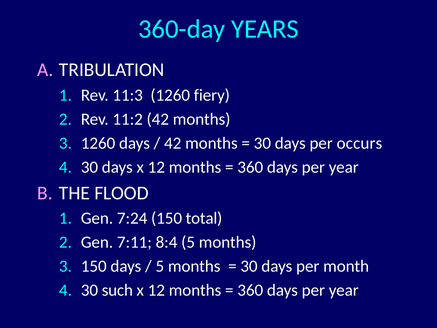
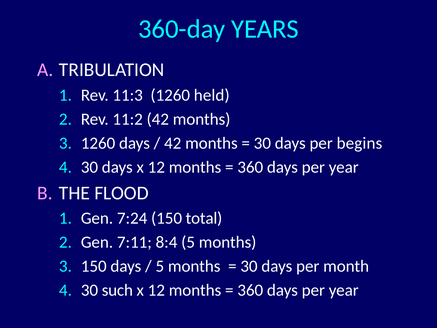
fiery: fiery -> held (212, 95)
occurs: occurs -> begins (359, 143)
